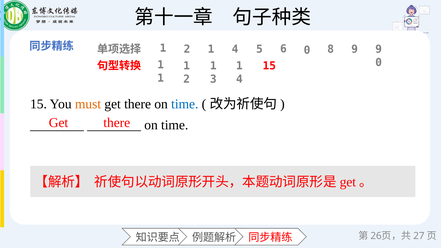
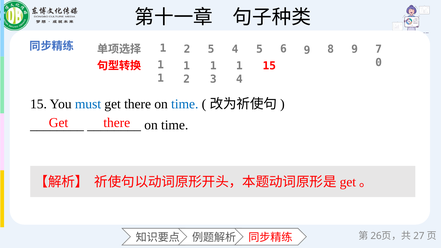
1: 1 -> 5 (211, 49)
6 0: 0 -> 9 (307, 50)
9 9: 9 -> 7 (379, 49)
must colour: orange -> blue (88, 104)
